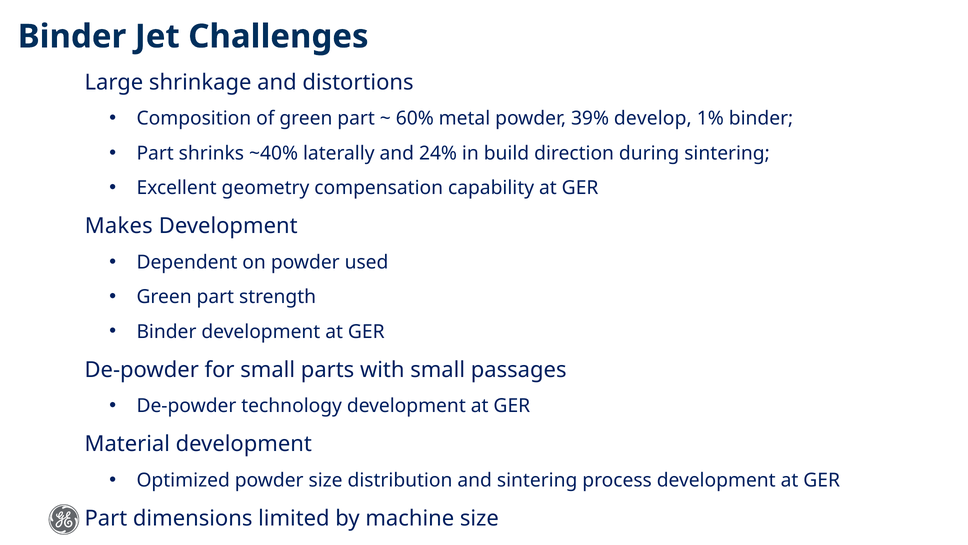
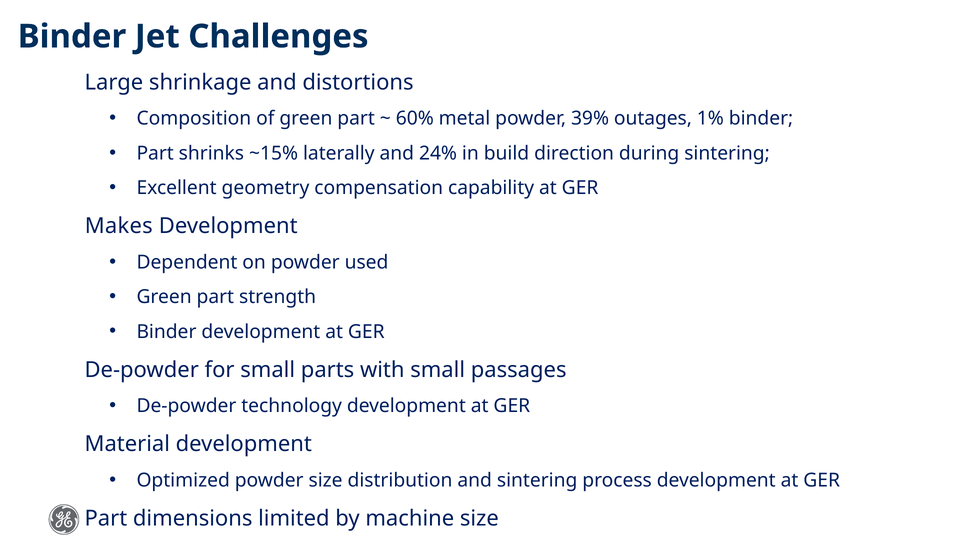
develop: develop -> outages (653, 118)
~40%: ~40% -> ~15% (274, 153)
